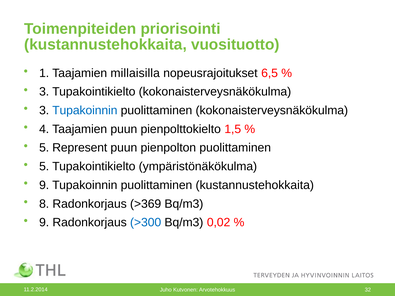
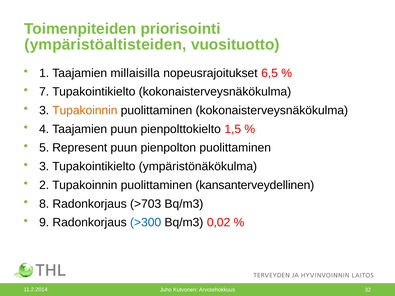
kustannustehokkaita: kustannustehokkaita -> ympäristöaltisteiden (105, 45)
3: 3 -> 7 (44, 92)
Tupakoinnin colour: blue -> orange (85, 111)
5: 5 -> 3 (44, 167)
9: 9 -> 2 (44, 185)
puolittaminen kustannustehokkaita: kustannustehokkaita -> kansanterveydellinen (255, 185)
>369: >369 -> >703 (146, 204)
